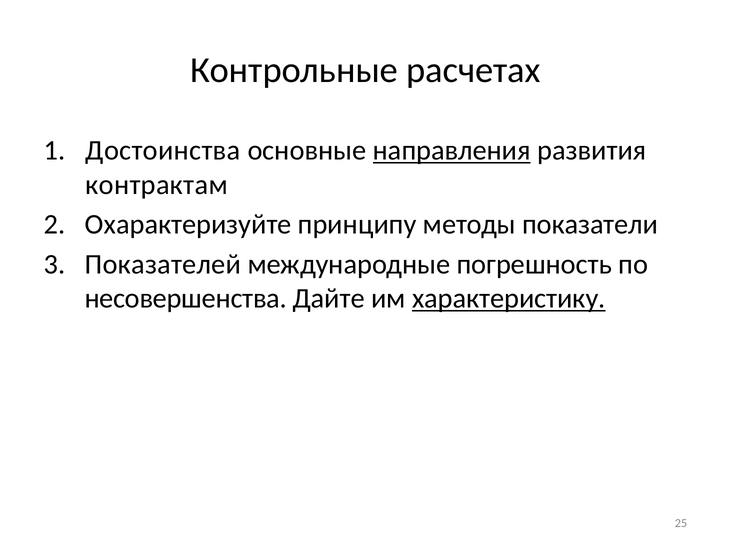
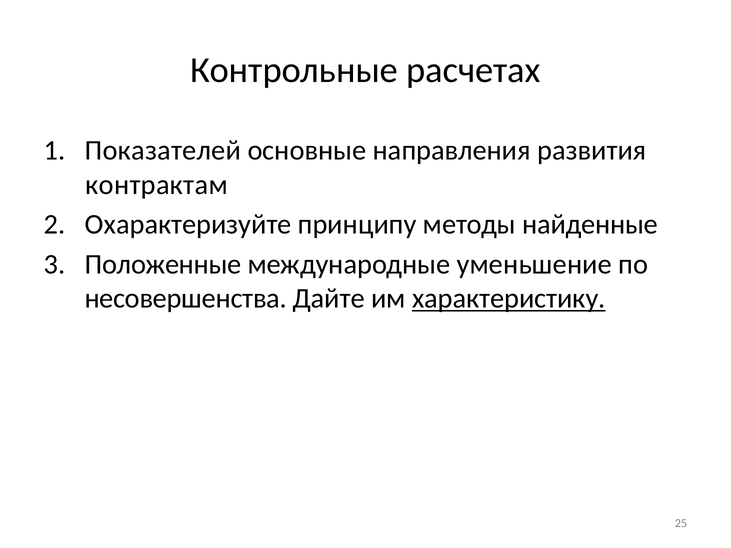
Достоинства: Достоинства -> Показателей (163, 151)
направления underline: present -> none (452, 151)
показатели: показатели -> найденные (590, 225)
Показателей: Показателей -> Положенные (163, 264)
погрешность: погрешность -> уменьшение (534, 264)
